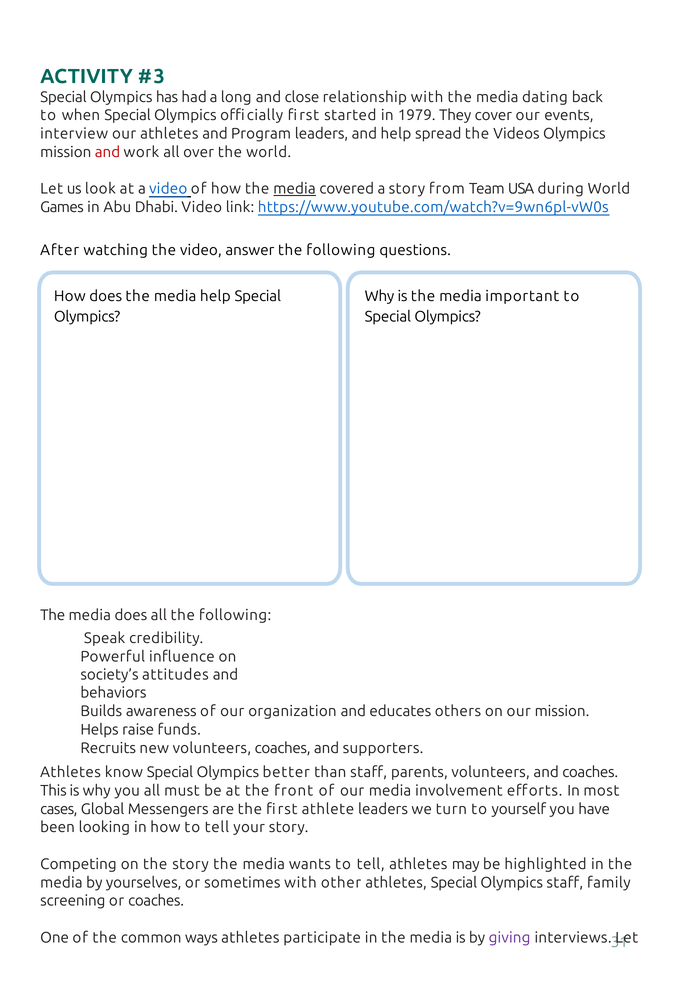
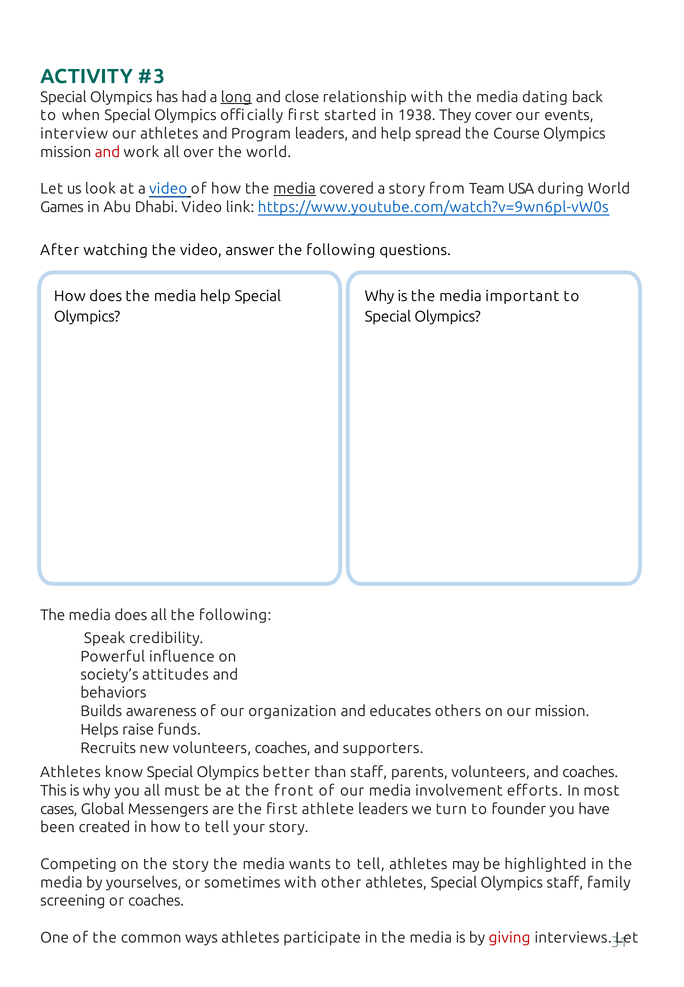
long underline: none -> present (236, 97)
1979: 1979 -> 1938 (417, 116)
Videos: Videos -> Course (517, 134)
yourself: yourself -> founder (519, 810)
looking: looking -> created (104, 828)
giving colour: purple -> red (510, 939)
